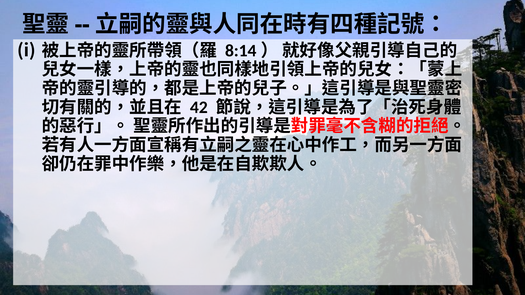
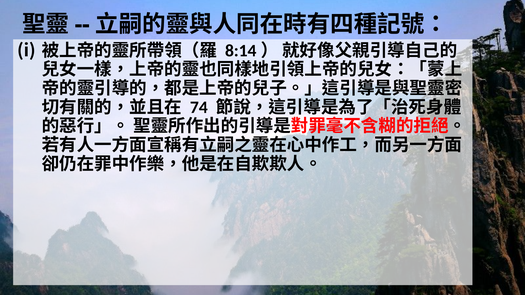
42: 42 -> 74 (199, 107)
